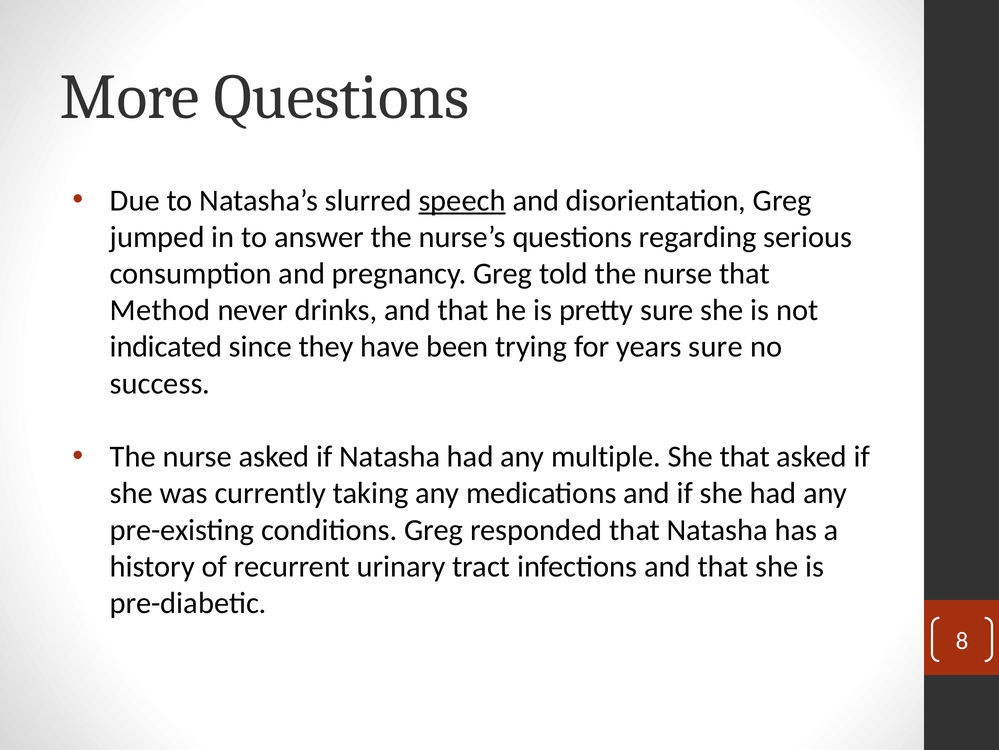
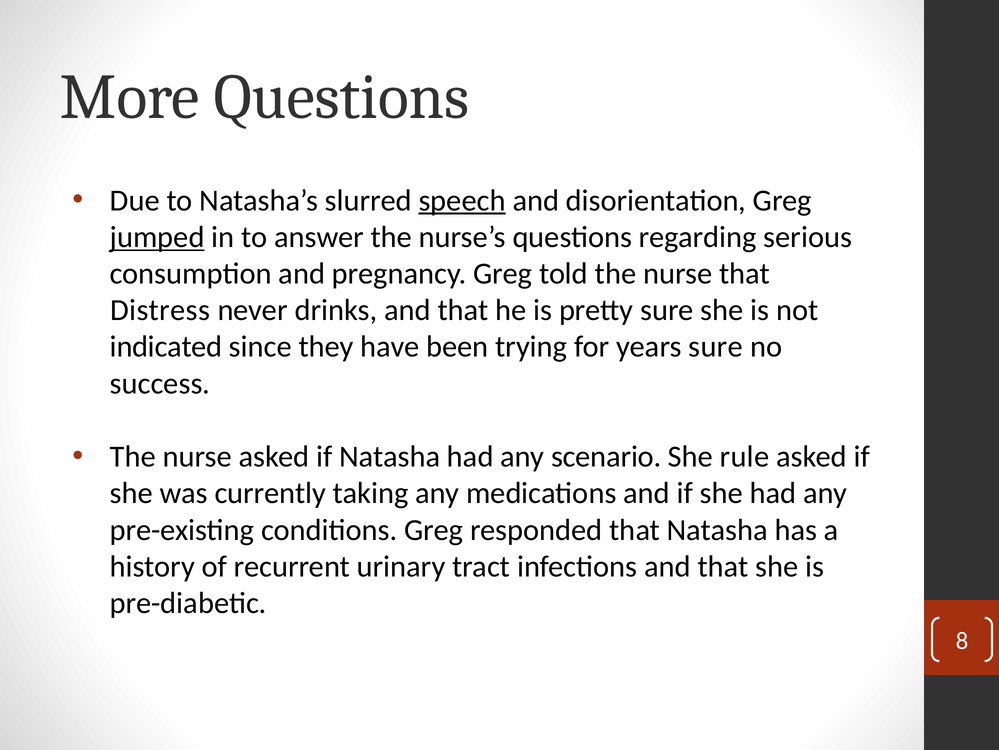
jumped underline: none -> present (157, 237)
Method: Method -> Distress (160, 310)
multiple: multiple -> scenario (606, 456)
She that: that -> rule (745, 456)
